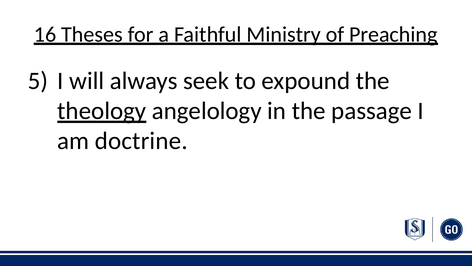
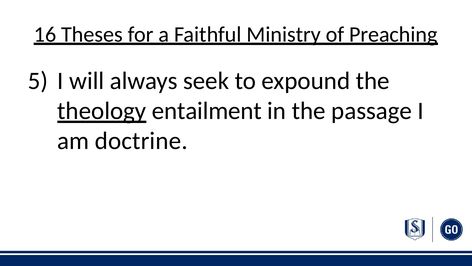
angelology: angelology -> entailment (207, 111)
